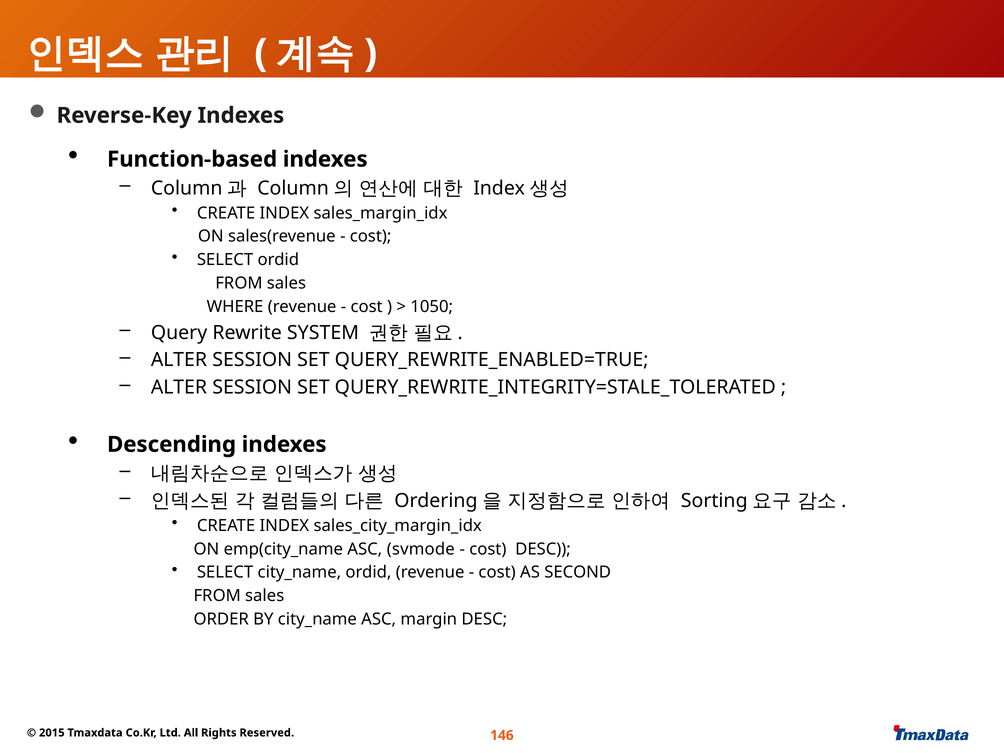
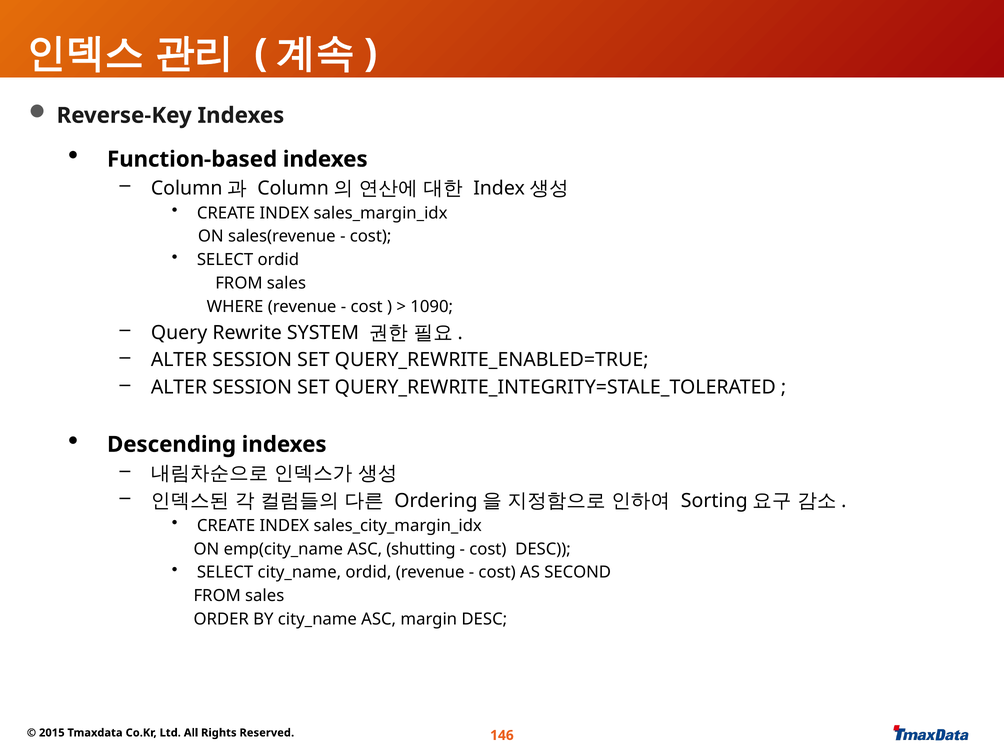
1050: 1050 -> 1090 (432, 307)
svmode: svmode -> shutting (421, 549)
